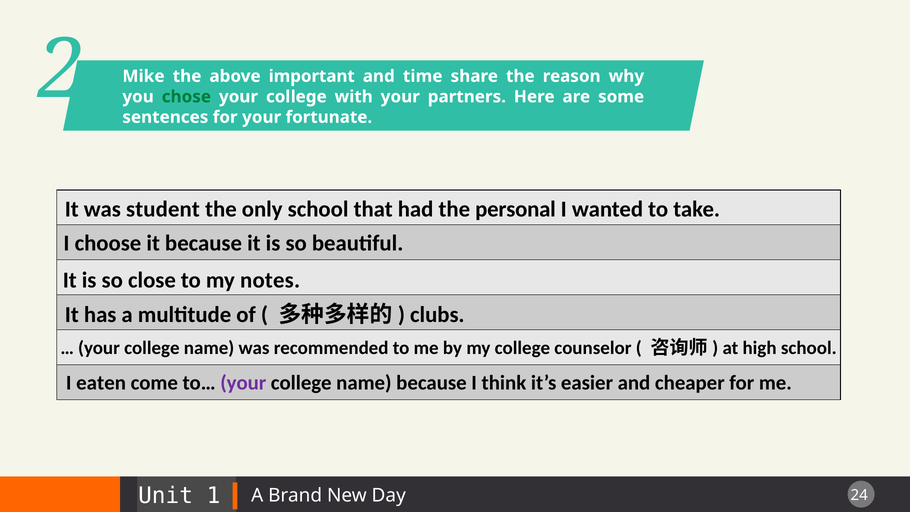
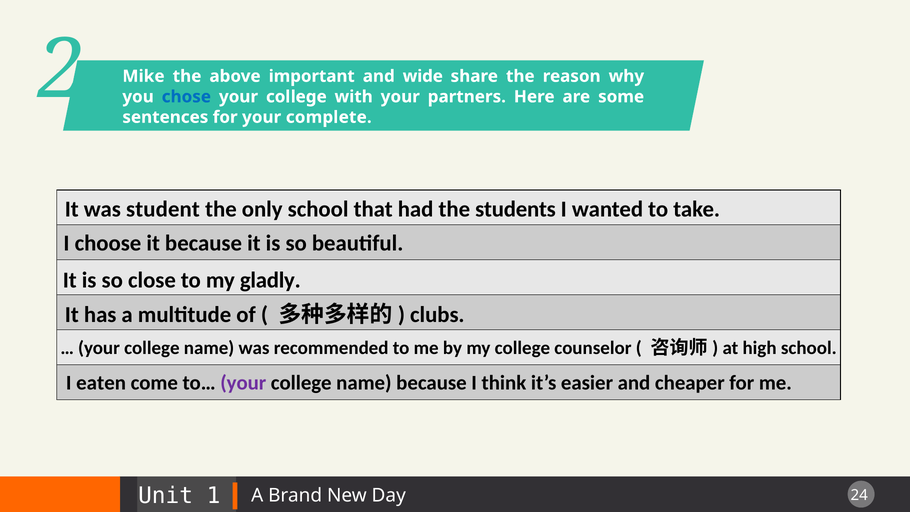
time: time -> wide (423, 76)
chose colour: green -> blue (186, 97)
fortunate: fortunate -> complete (329, 117)
personal: personal -> students (516, 209)
notes: notes -> gladly (270, 280)
